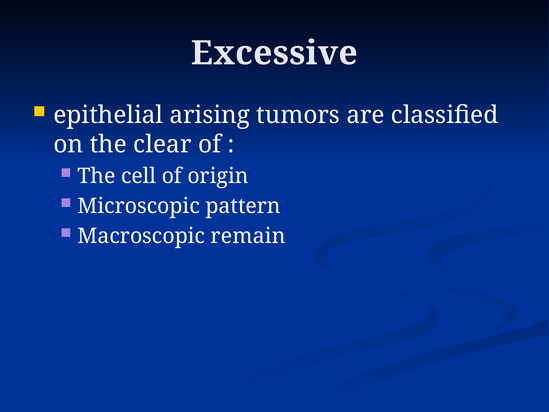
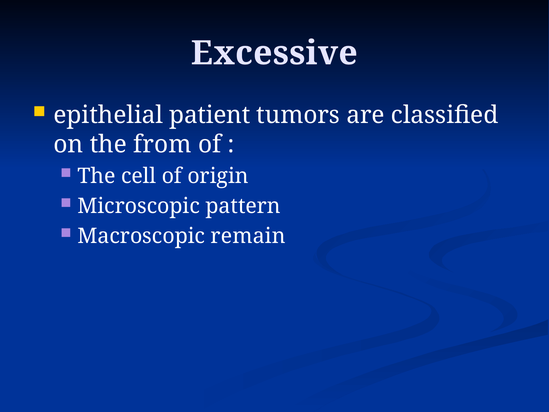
arising: arising -> patient (210, 115)
clear: clear -> from (162, 144)
